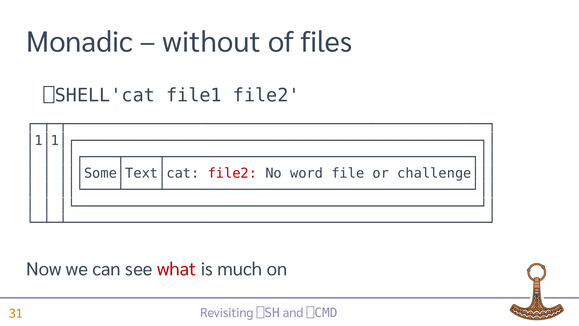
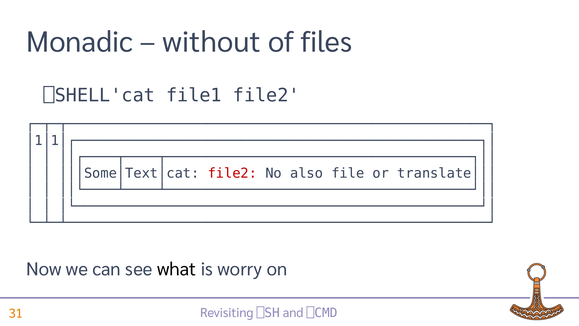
word: word -> also (307, 173)
challenge│││: challenge│││ -> translate│││ (447, 173)
what colour: red -> black (177, 269)
much: much -> worry (240, 269)
